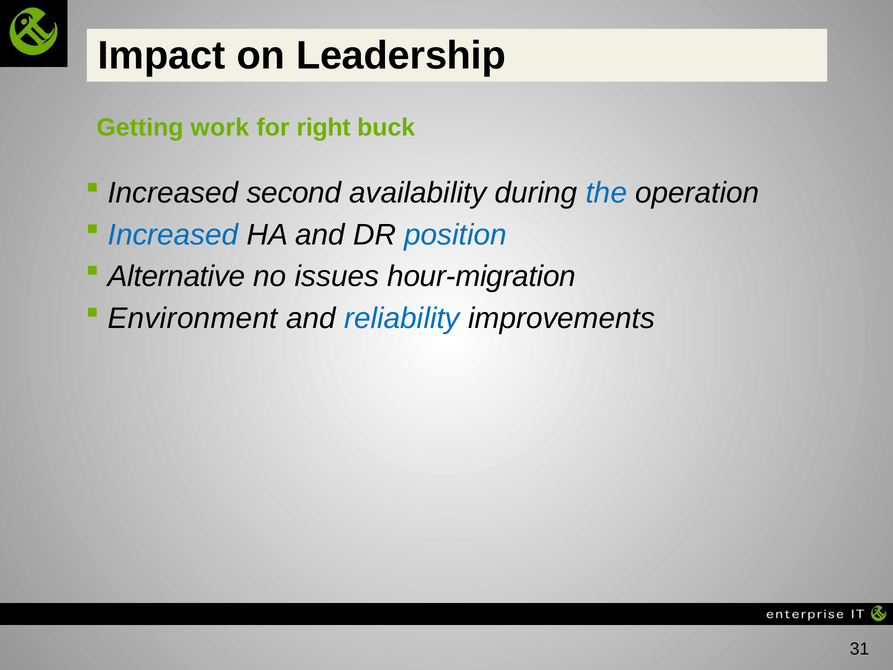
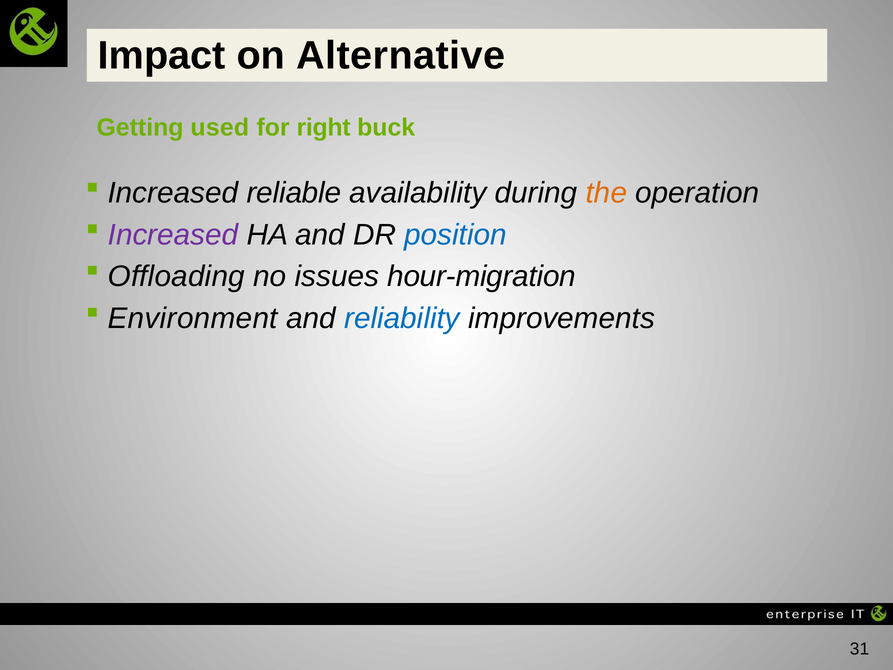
Leadership: Leadership -> Alternative (401, 55)
work: work -> used (220, 128)
second: second -> reliable (294, 193)
the colour: blue -> orange (606, 193)
Increased colour: blue -> purple (173, 235)
Alternative: Alternative -> Offloading (176, 276)
